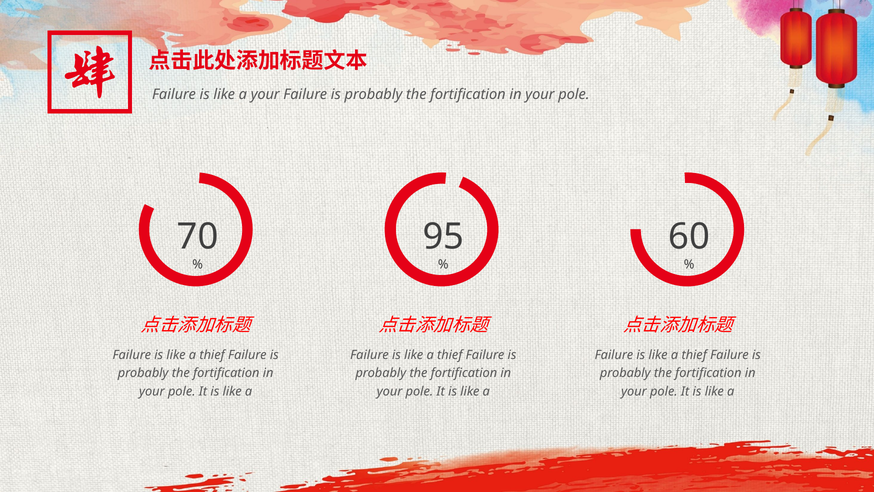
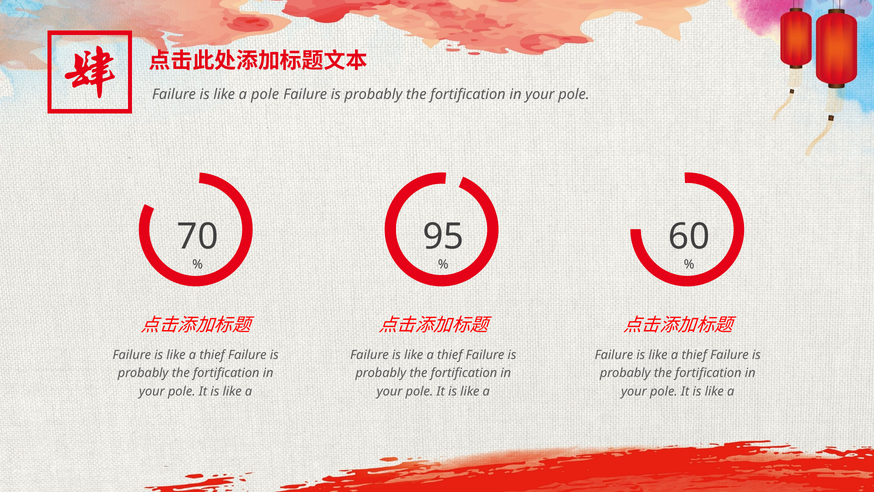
a your: your -> pole (265, 94)
